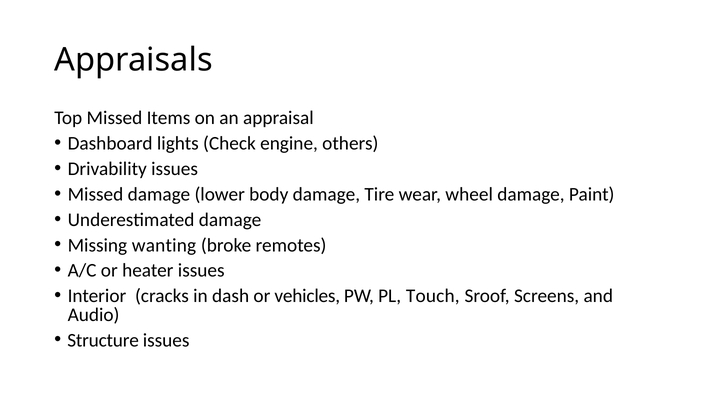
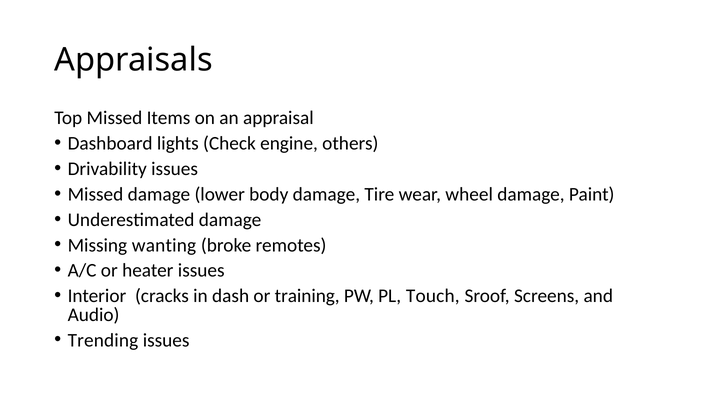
vehicles: vehicles -> training (307, 296)
Structure: Structure -> Trending (103, 340)
